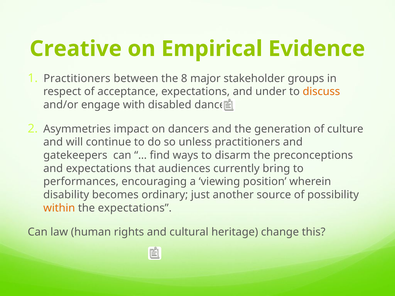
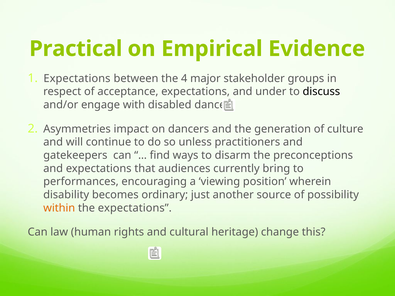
Creative: Creative -> Practical (76, 49)
Practitioners: Practitioners -> Expectations (77, 78)
8: 8 -> 4 (184, 78)
discuss colour: orange -> black (321, 92)
